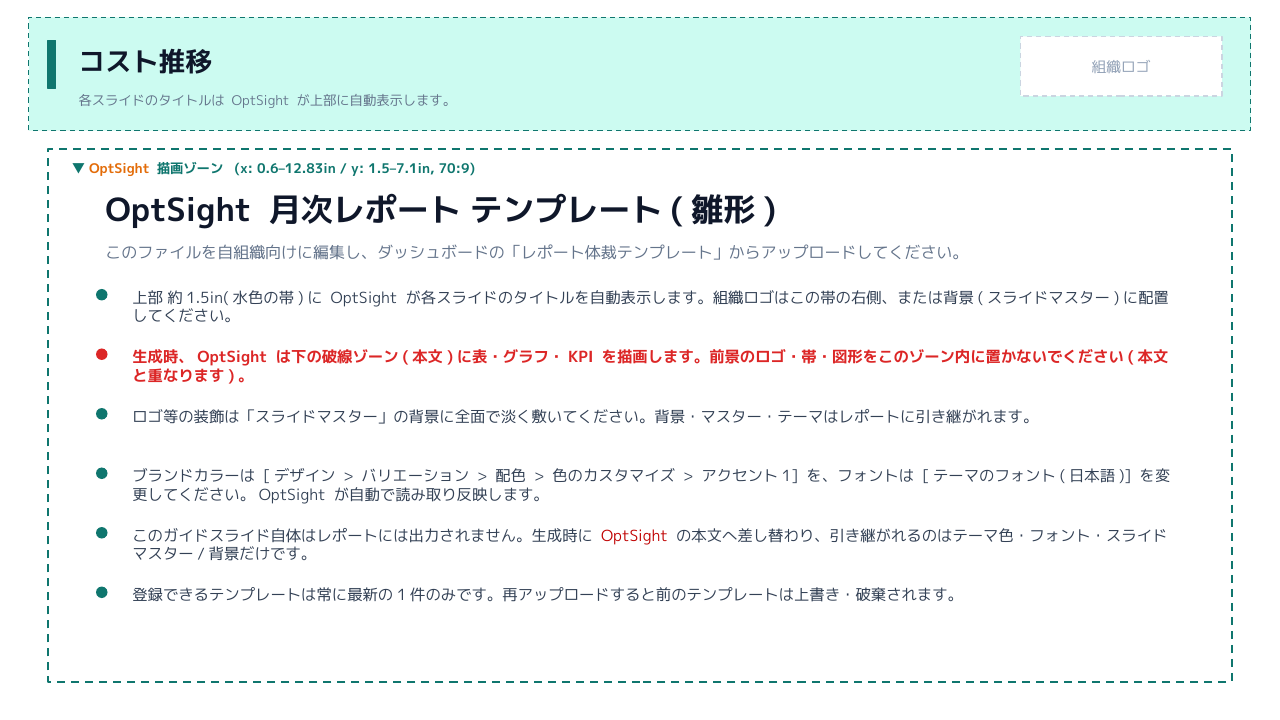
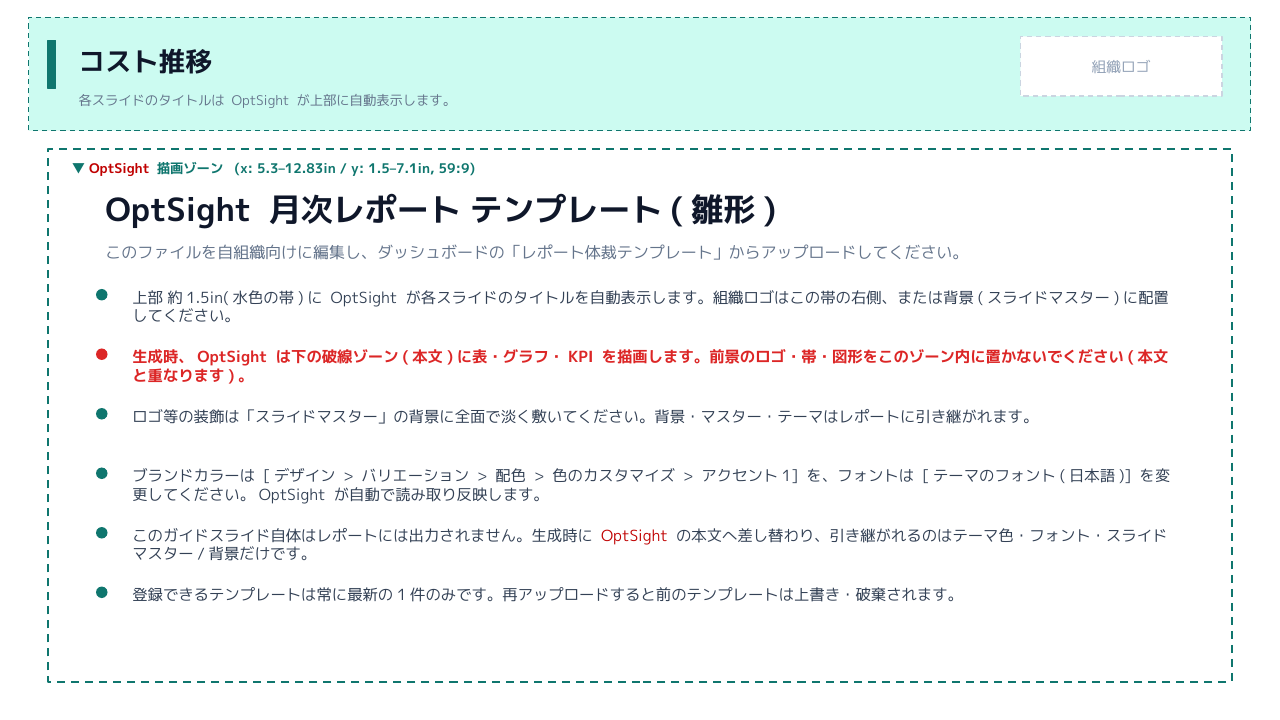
OptSight colour: orange -> red (119, 169)
0.6–12.83in: 0.6–12.83in -> 5.3–12.83in (297, 169)
70:9: 70:9 -> 59:9 (457, 169)
